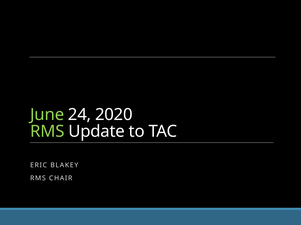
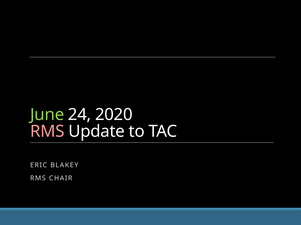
RMS colour: light green -> pink (47, 132)
